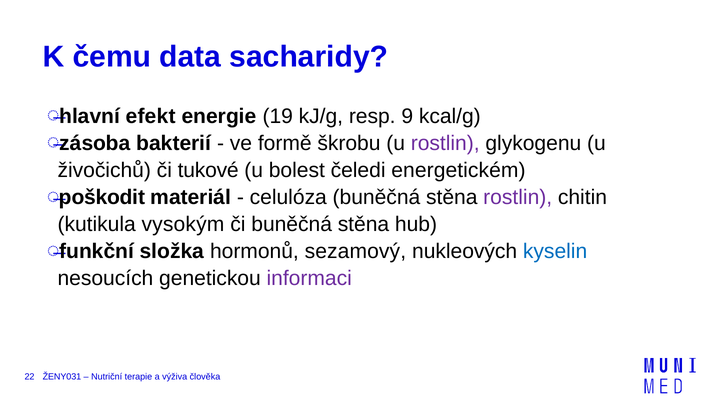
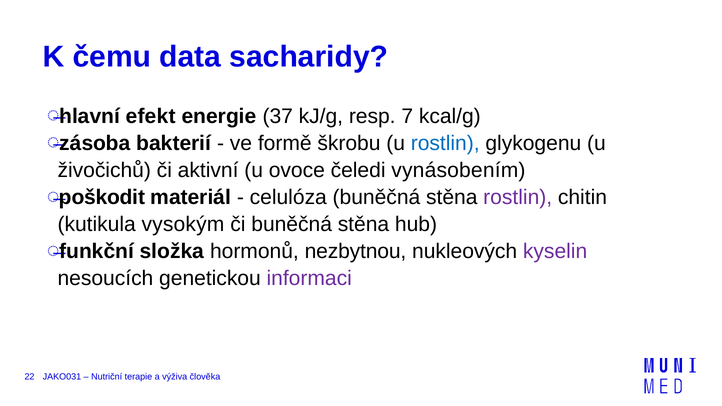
19: 19 -> 37 (278, 116)
9: 9 -> 7 (407, 116)
rostlin colour: purple -> blue (445, 143)
tukové: tukové -> aktivní (208, 170)
bolest: bolest -> ovoce (297, 170)
energetickém: energetickém -> vynásobením (458, 170)
sezamový: sezamový -> nezbytnou (355, 251)
kyselin colour: blue -> purple (555, 251)
ŽENY031: ŽENY031 -> JAKO031 (62, 377)
